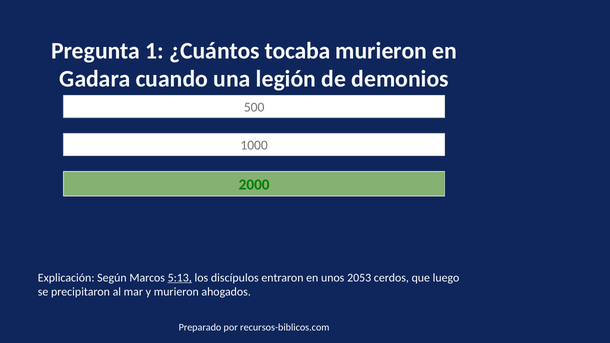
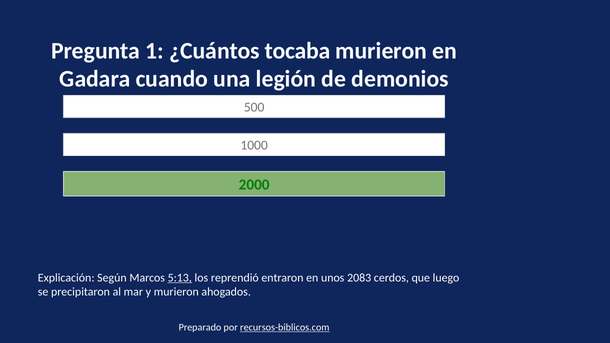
discípulos: discípulos -> reprendió (235, 278)
2053: 2053 -> 2083 (359, 278)
recursos-biblicos.com underline: none -> present (285, 328)
